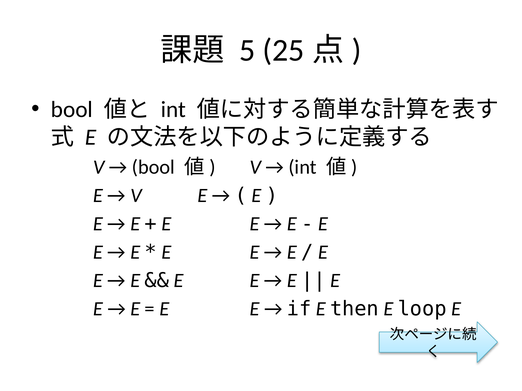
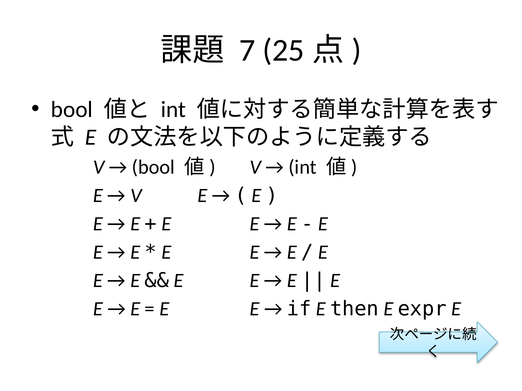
5: 5 -> 7 (247, 51)
loop: loop -> expr (422, 309)
